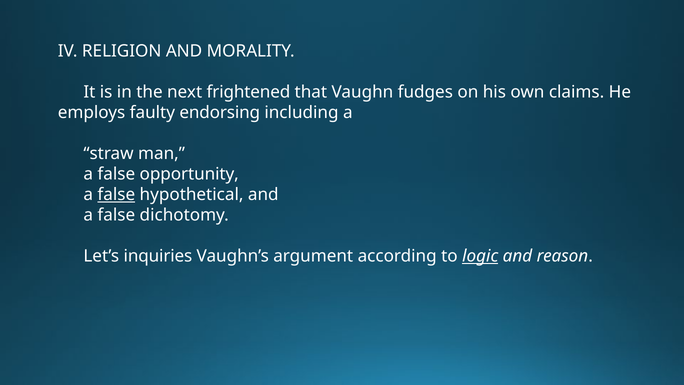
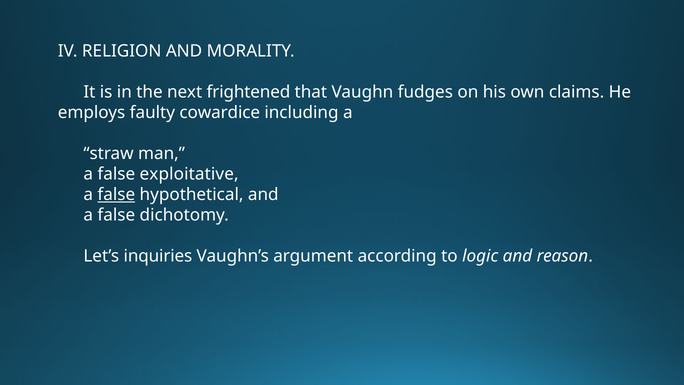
endorsing: endorsing -> cowardice (220, 112)
opportunity: opportunity -> exploitative (189, 174)
logic underline: present -> none (480, 256)
